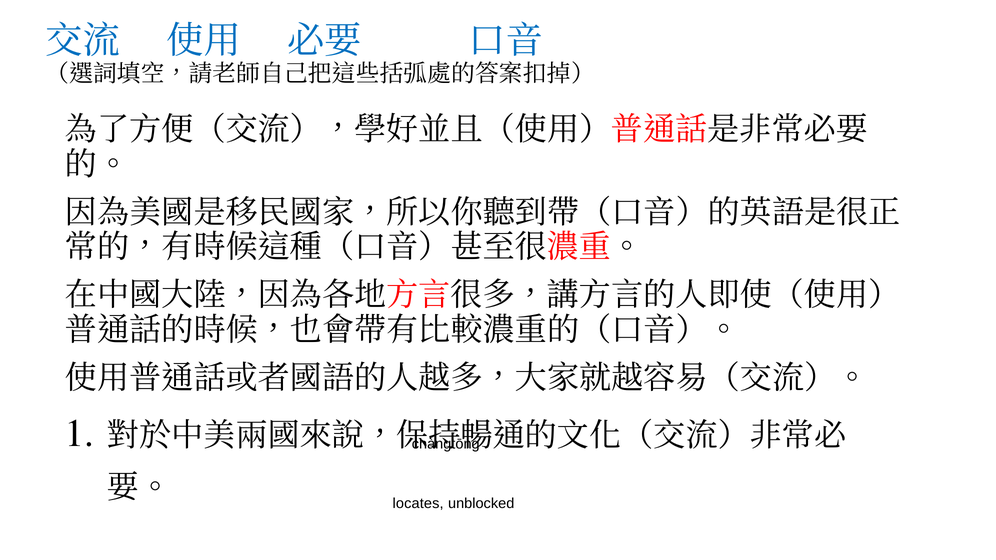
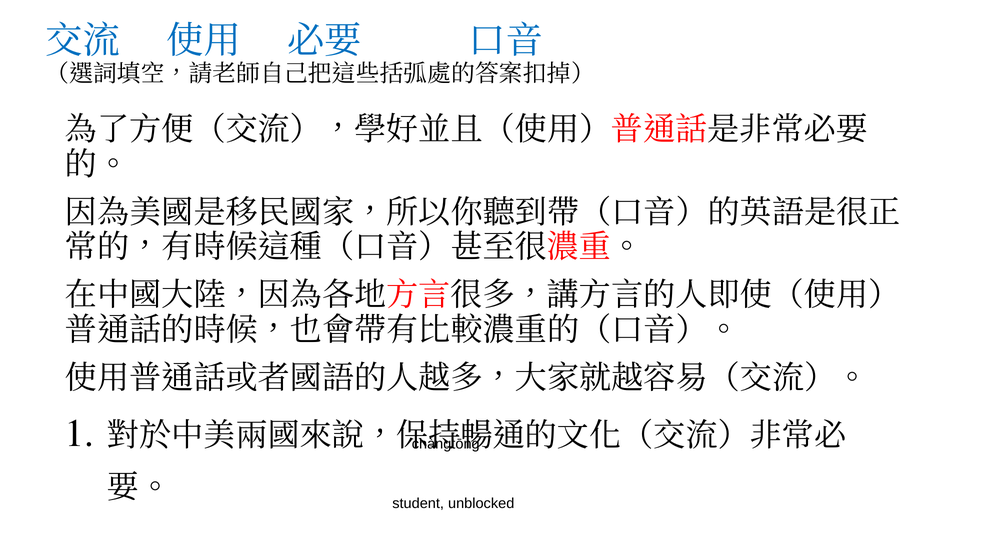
locates: locates -> student (418, 504)
